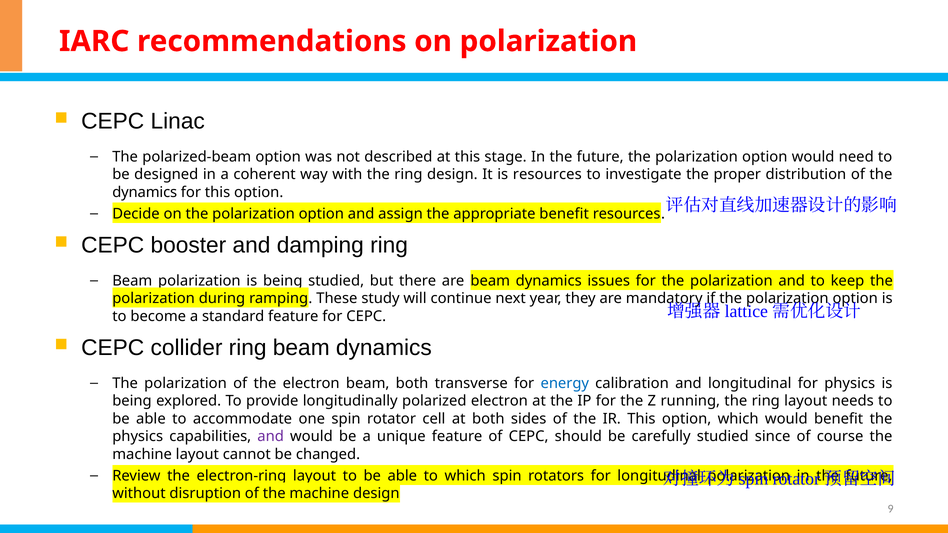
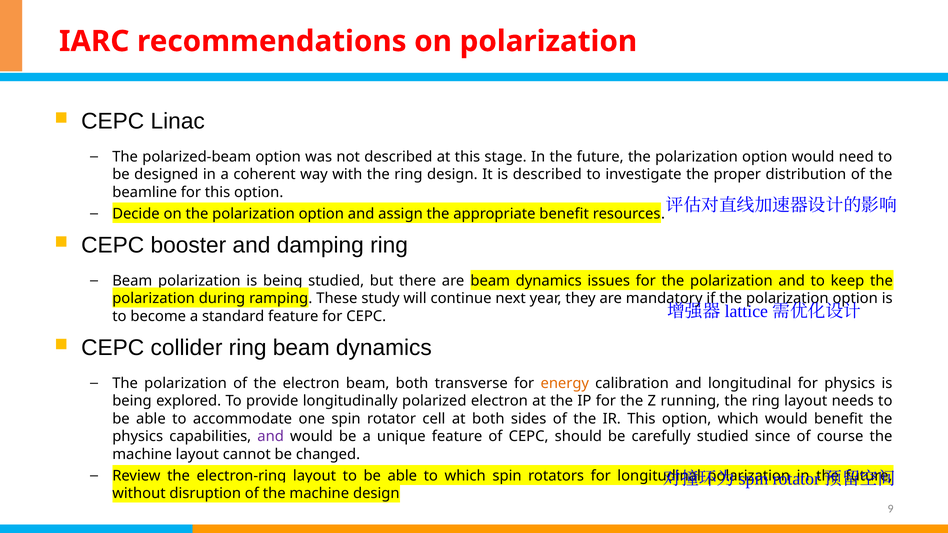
is resources: resources -> described (547, 175)
dynamics: dynamics -> beamline (145, 192)
energy colour: blue -> orange (565, 383)
